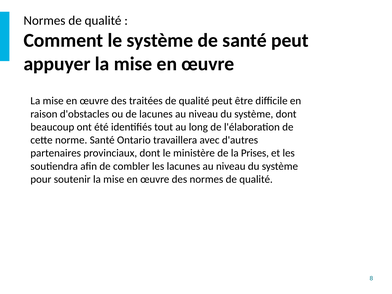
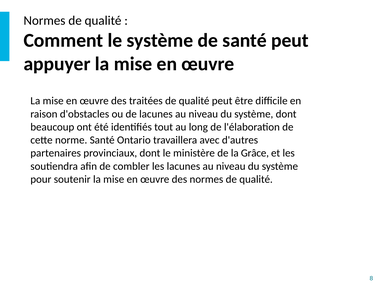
Prises: Prises -> Grâce (255, 153)
